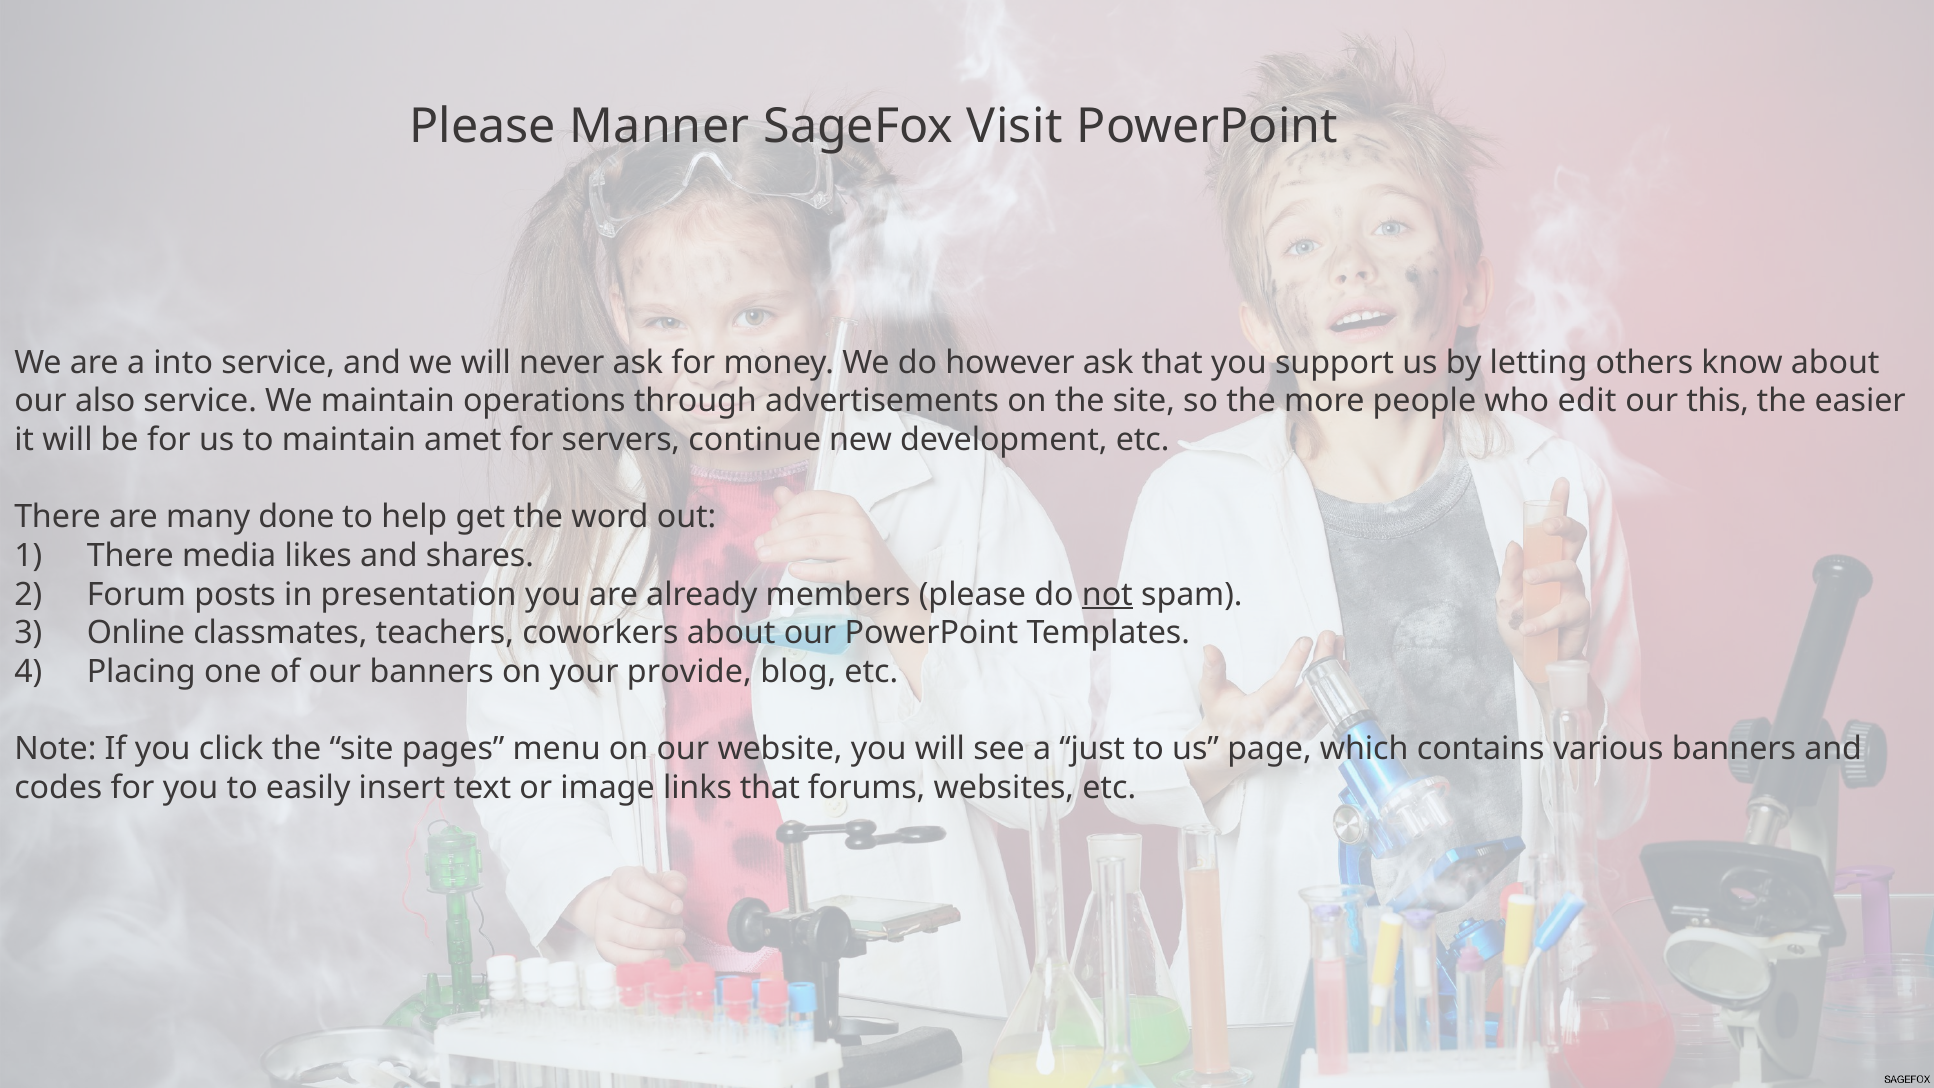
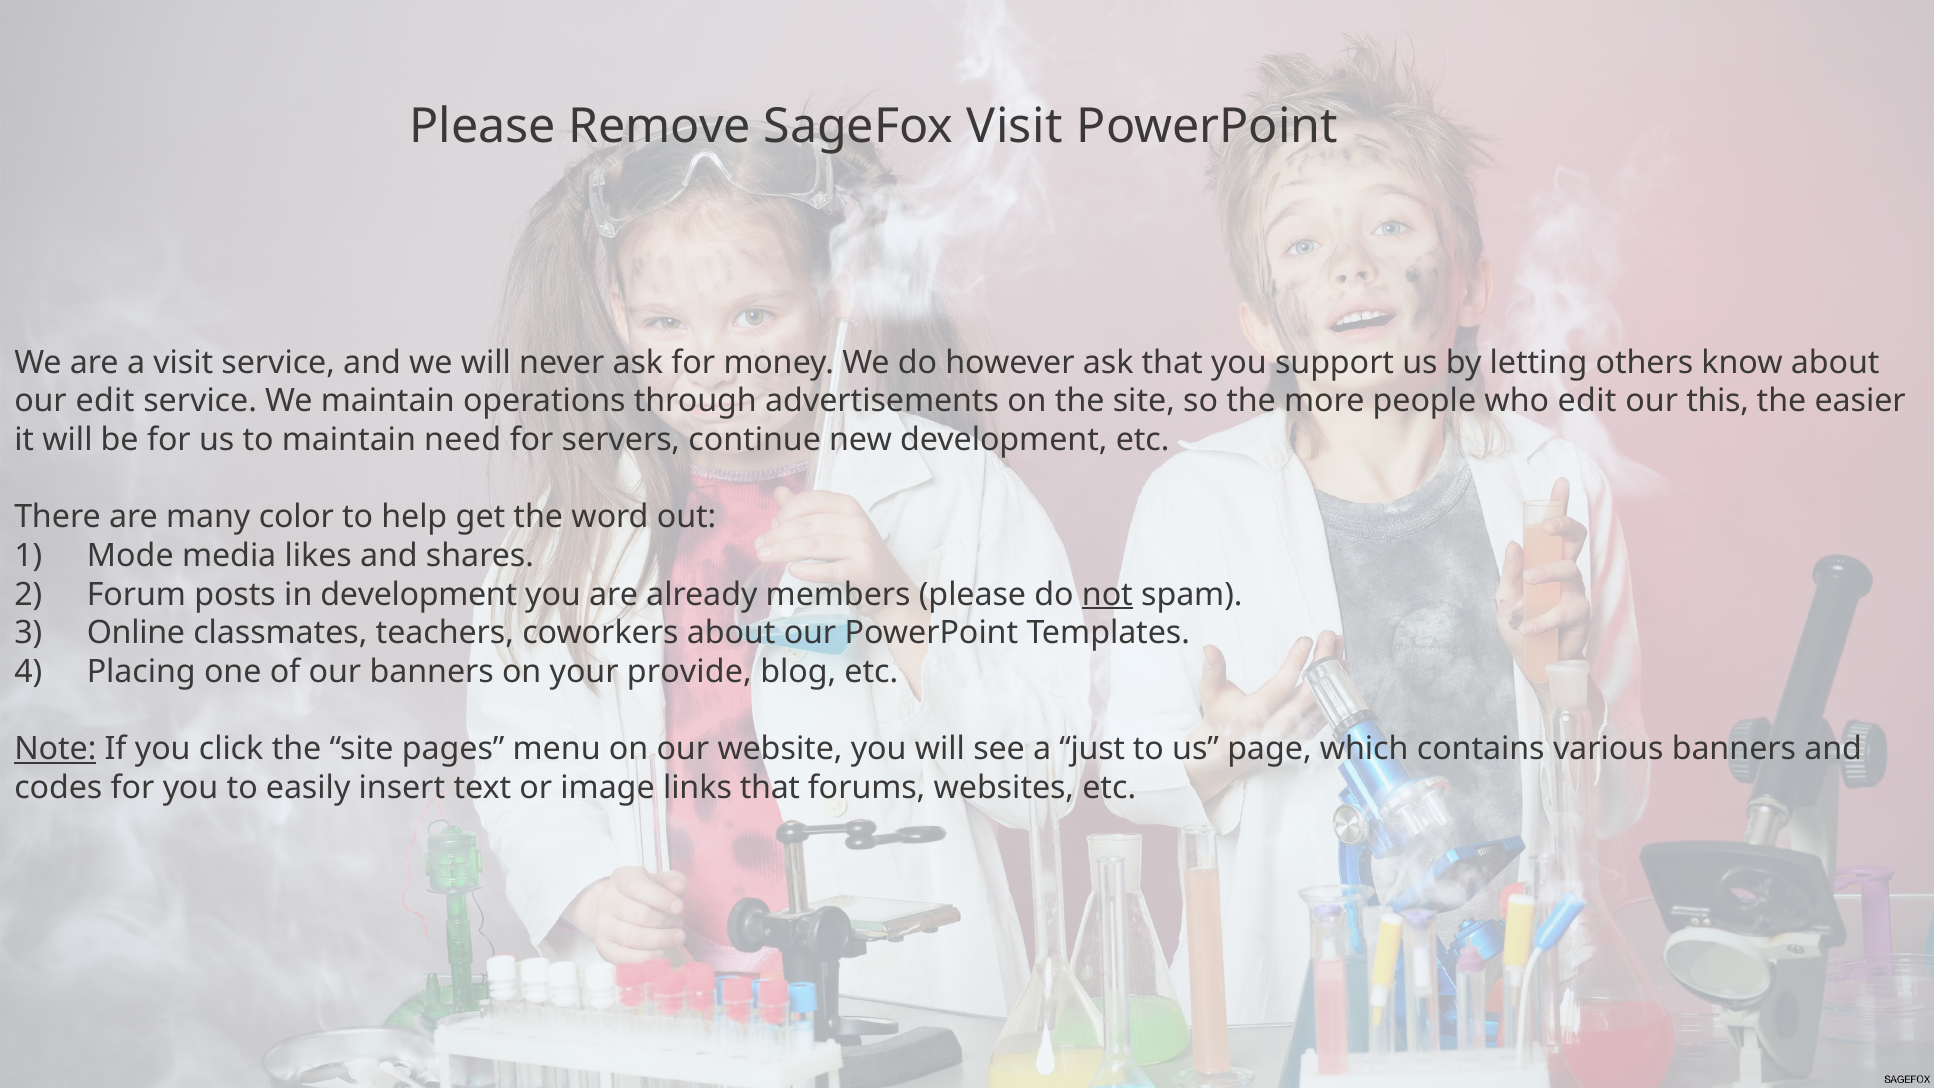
Manner: Manner -> Remove (660, 127)
a into: into -> visit (183, 363)
our also: also -> edit (105, 401)
amet: amet -> need (463, 440)
done: done -> color (296, 517)
There: There -> Mode (130, 556)
in presentation: presentation -> development (419, 594)
Note underline: none -> present (55, 749)
